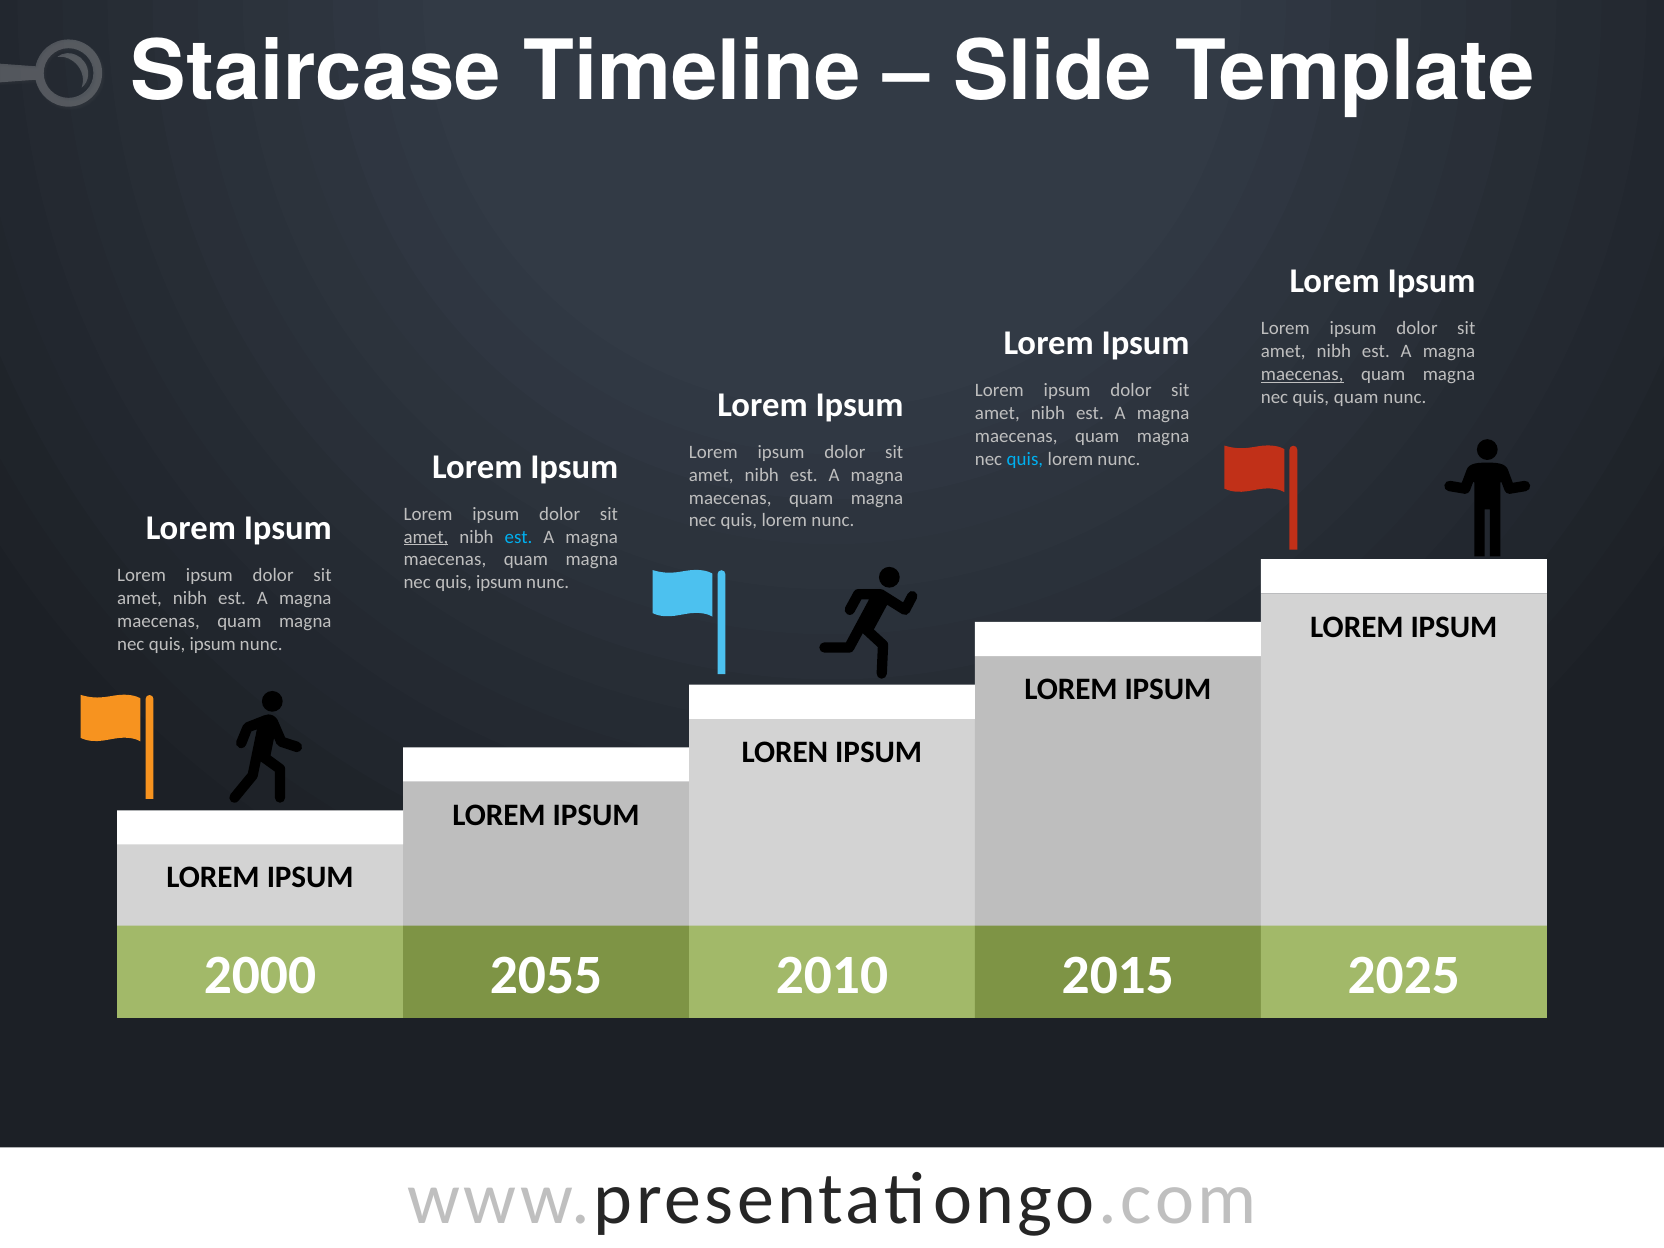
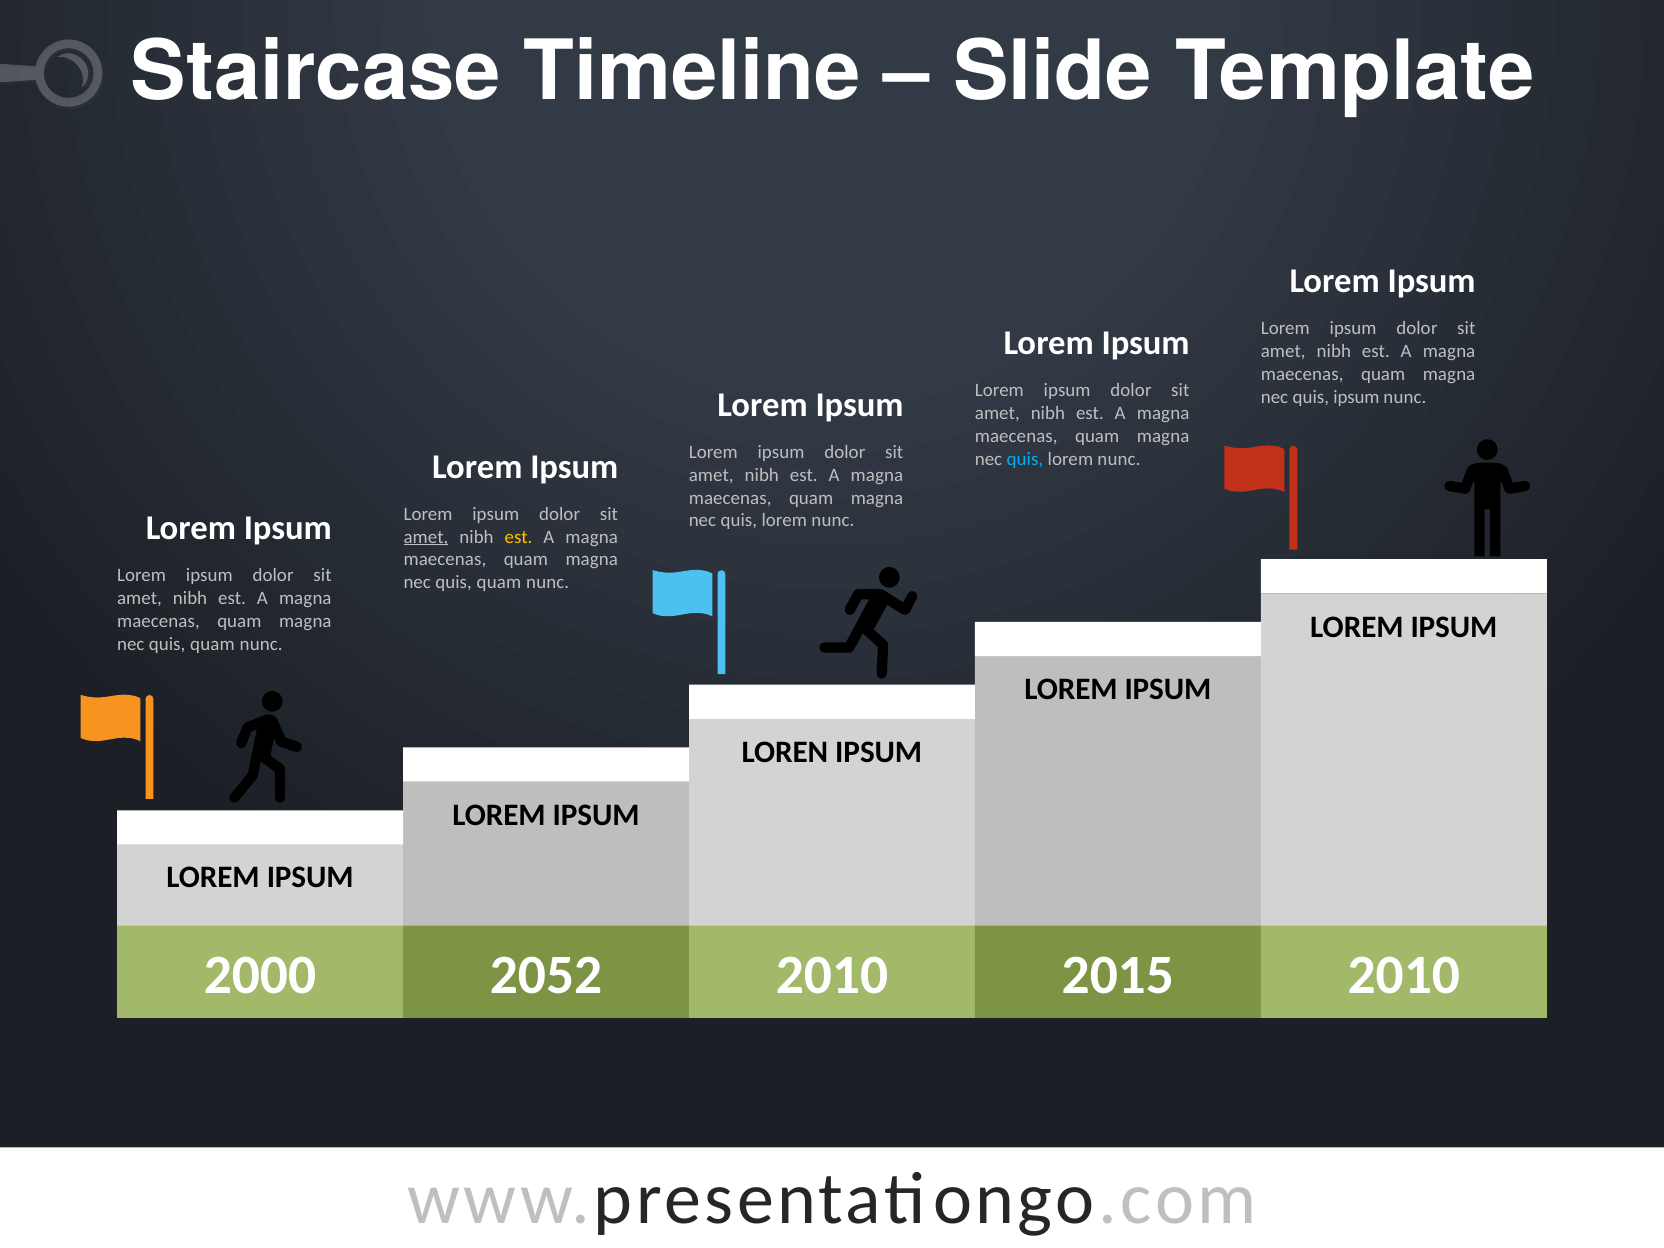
maecenas underline: present -> none (1302, 374)
quis quam: quam -> ipsum (1356, 397)
est colour: light blue -> yellow (519, 537)
ipsum: ipsum -> quam (499, 583)
ipsum: ipsum -> quam (212, 644)
2055: 2055 -> 2052 (546, 976)
2015 2025: 2025 -> 2010 (1404, 976)
